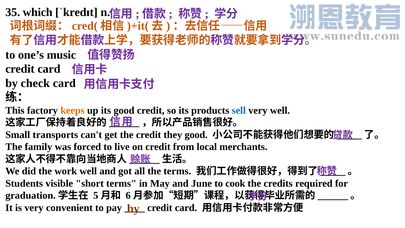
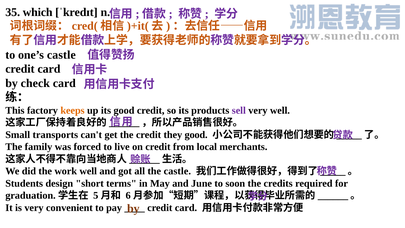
one’s music: music -> castle (61, 55)
sell colour: blue -> purple (239, 110)
the terms: terms -> castle (177, 171)
visible: visible -> design (59, 183)
cook: cook -> soon (235, 183)
